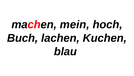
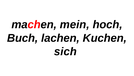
blau: blau -> sich (65, 51)
